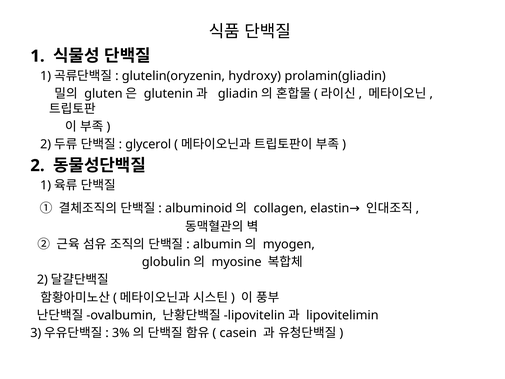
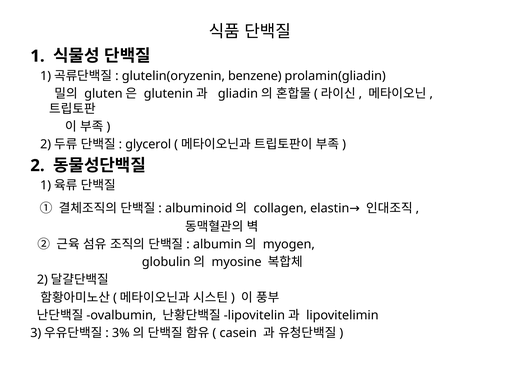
hydroxy: hydroxy -> benzene (255, 76)
